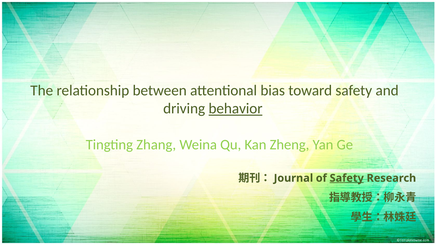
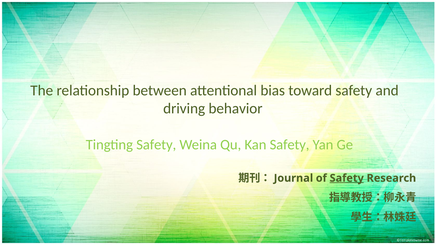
behavior underline: present -> none (236, 109)
Tingting Zhang: Zhang -> Safety (156, 145)
Kan Zheng: Zheng -> Safety (290, 145)
